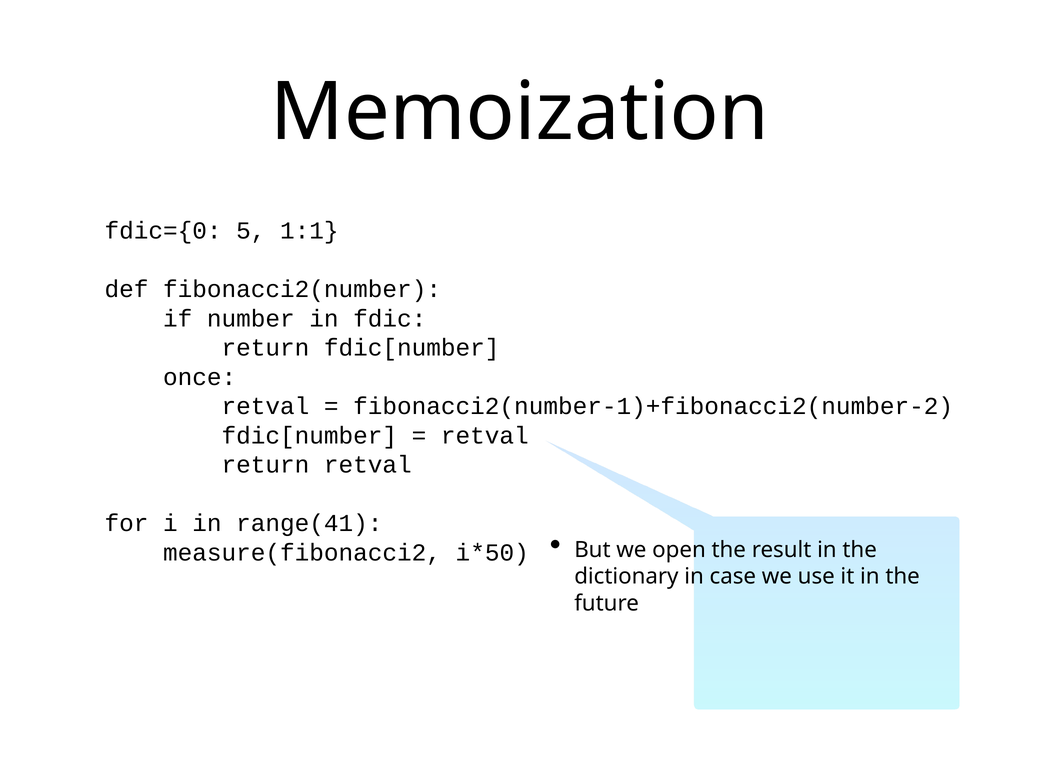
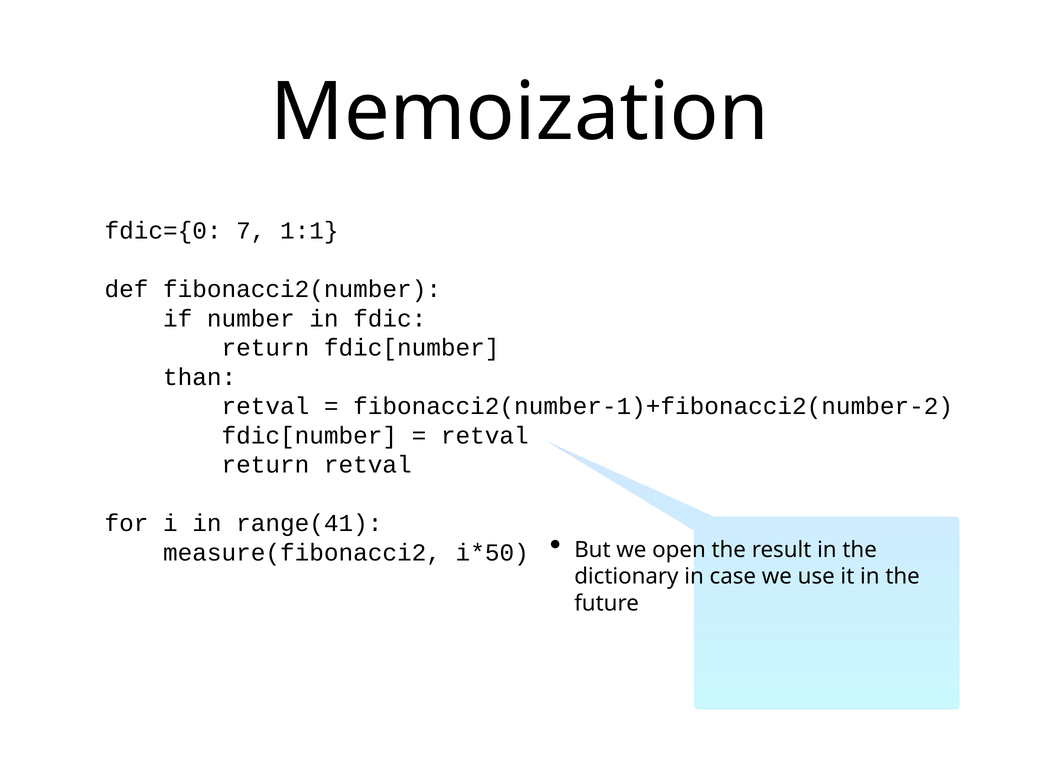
5: 5 -> 7 (251, 231)
once: once -> than (200, 377)
